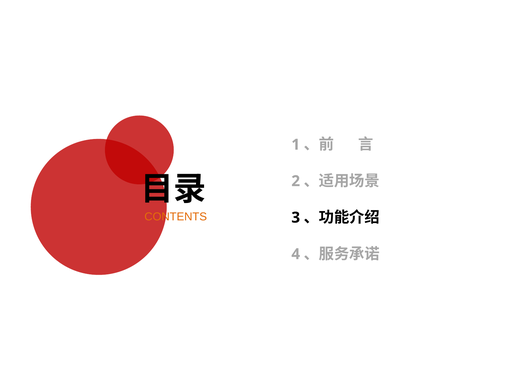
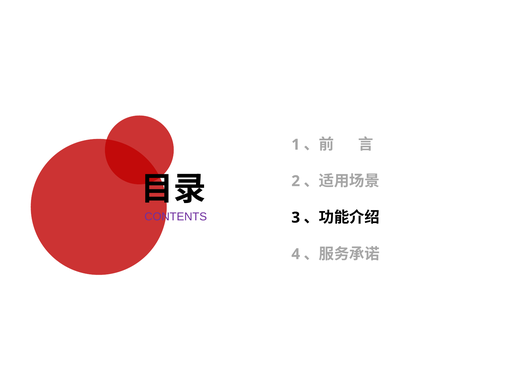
CONTENTS colour: orange -> purple (176, 217)
